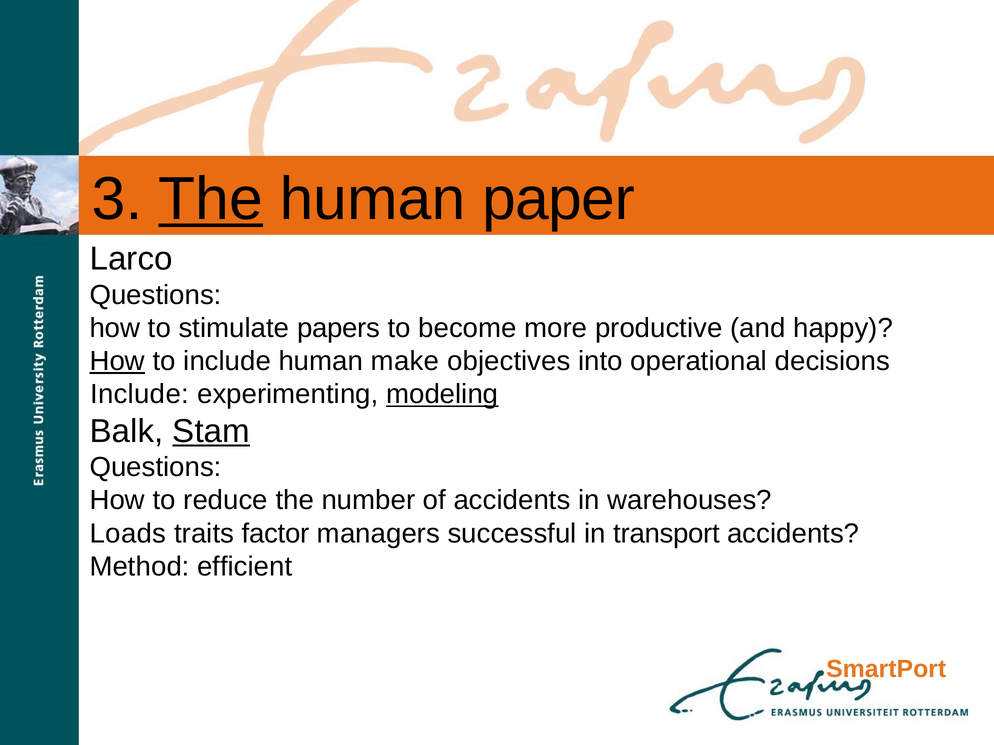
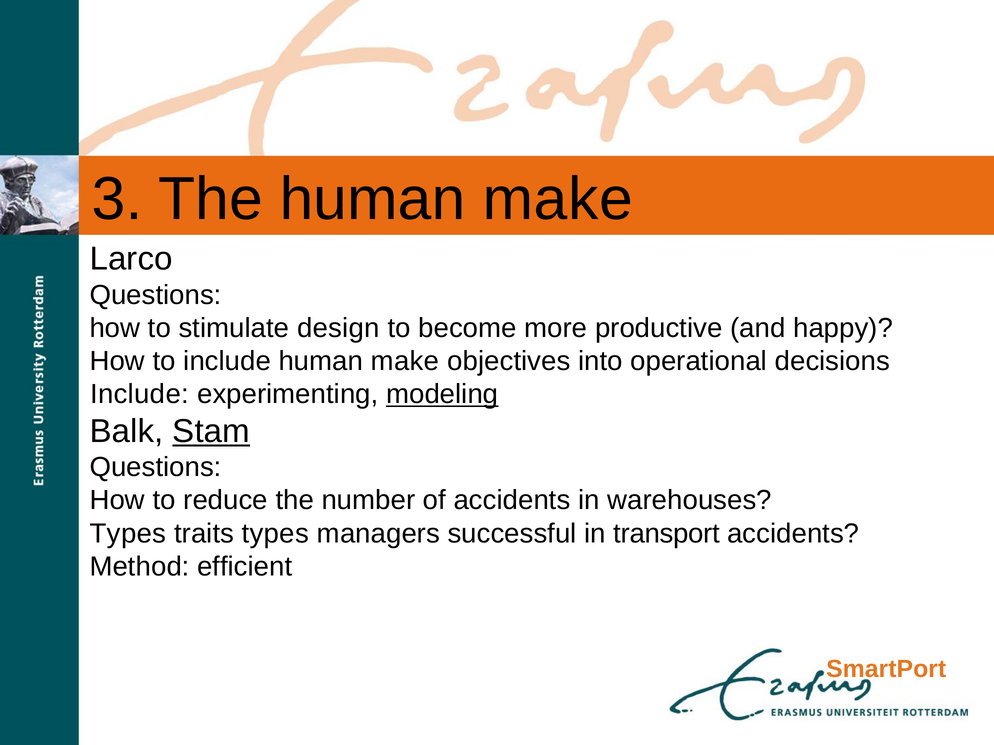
The underline: present -> none (211, 199)
paper: paper -> make (558, 199)
papers: papers -> design (338, 328)
How underline: present -> none (117, 361)
Loads: Loads -> Types (128, 534)
traits factor: factor -> types (275, 534)
